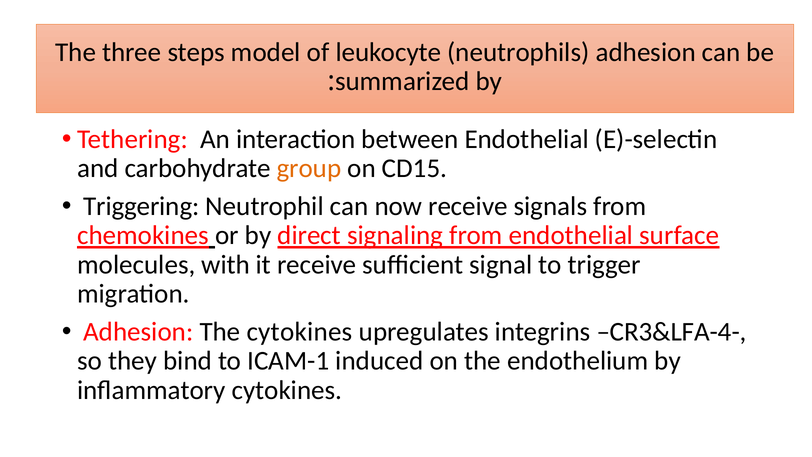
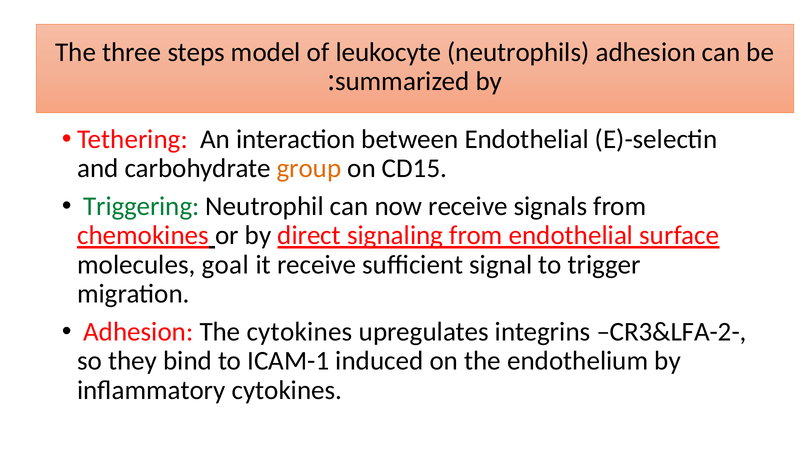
Triggering colour: black -> green (141, 206)
with: with -> goal (225, 265)
CR3&LFA-4-: CR3&LFA-4- -> CR3&LFA-2- (671, 332)
